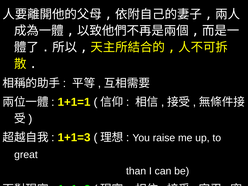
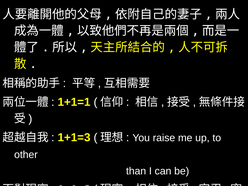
great: great -> other (26, 155)
